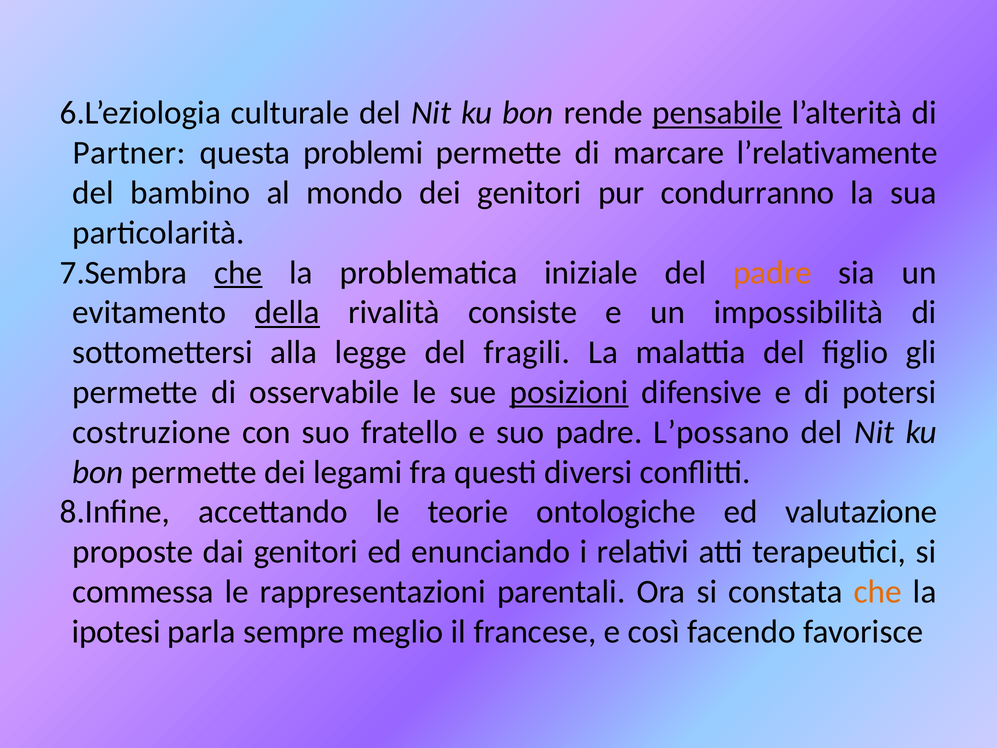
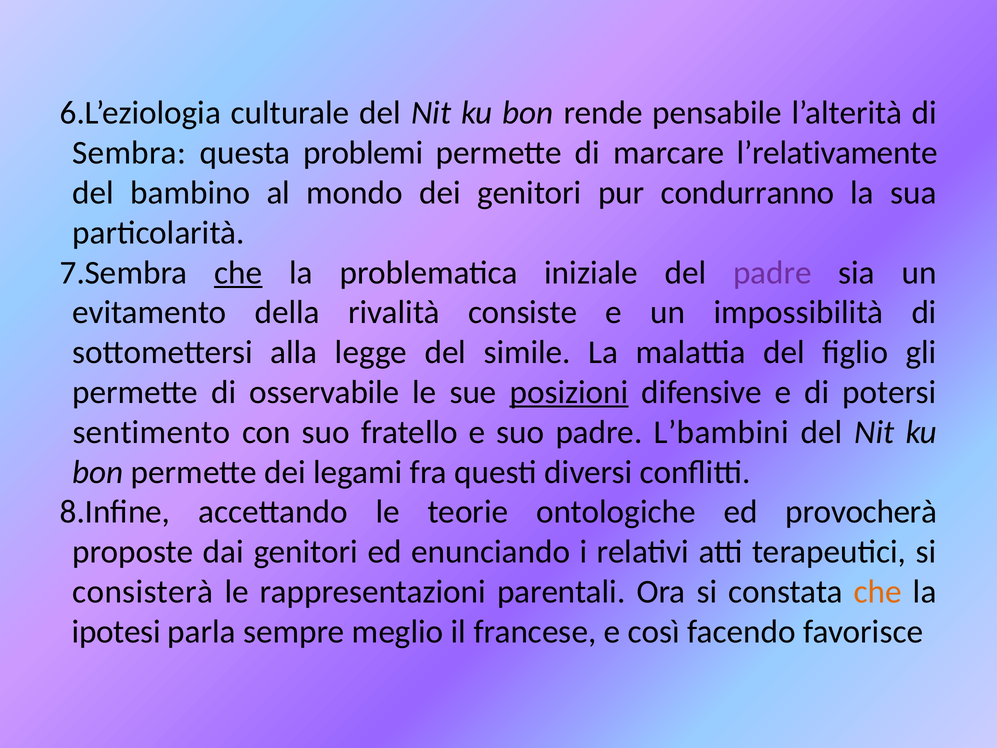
pensabile underline: present -> none (717, 113)
Partner: Partner -> Sembra (129, 153)
padre colour: orange -> purple (772, 272)
della underline: present -> none (287, 312)
fragili: fragili -> simile (527, 352)
costruzione: costruzione -> sentimento (151, 432)
L’possano: L’possano -> L’bambini (721, 432)
valutazione: valutazione -> provocherà (861, 512)
commessa: commessa -> consisterà (143, 592)
